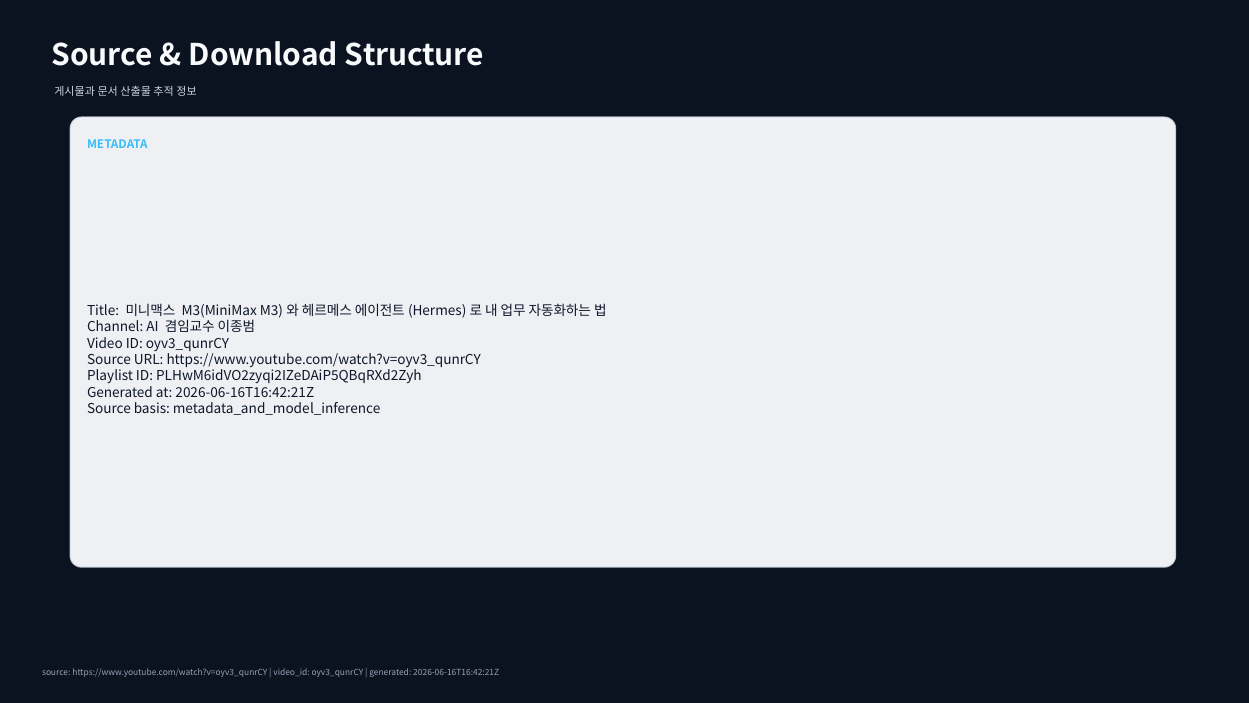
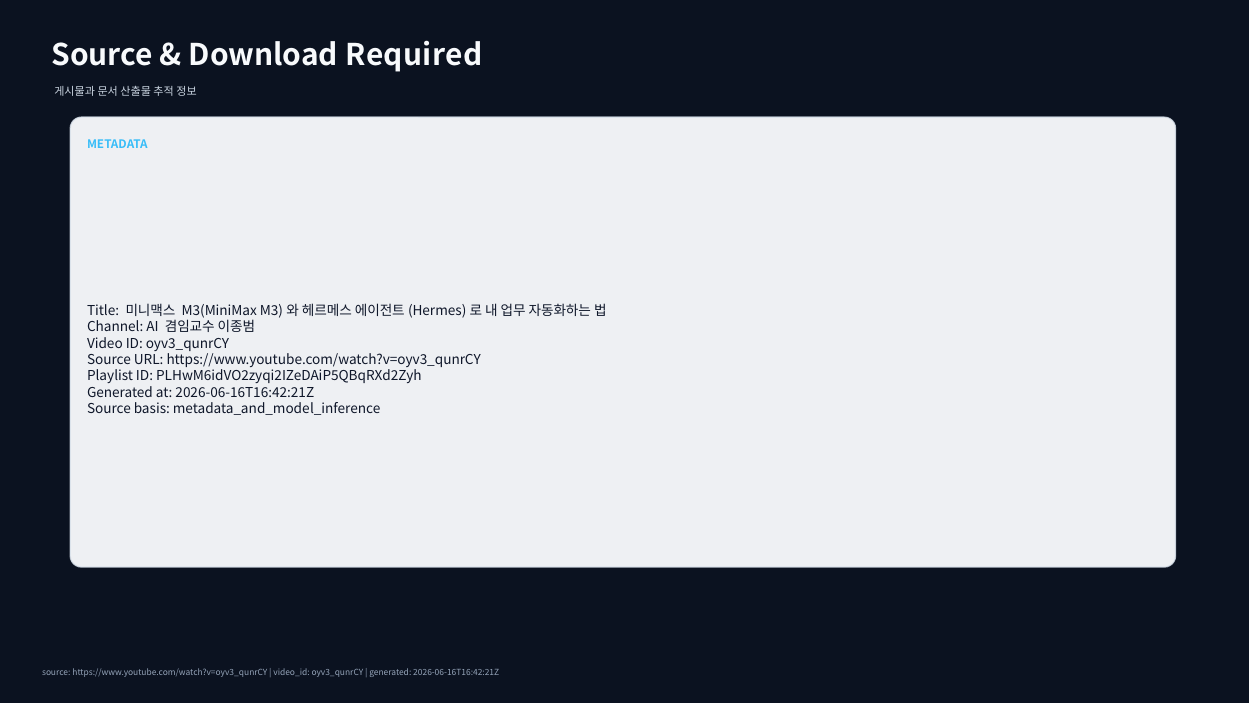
Structure: Structure -> Required (414, 56)
